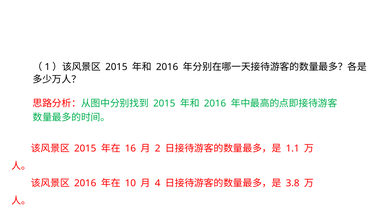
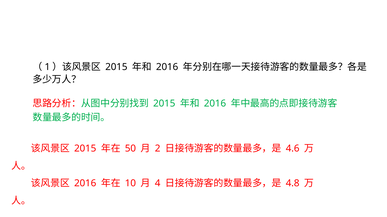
16: 16 -> 50 (130, 149)
1.1: 1.1 -> 4.6 (293, 149)
3.8: 3.8 -> 4.8 (293, 184)
